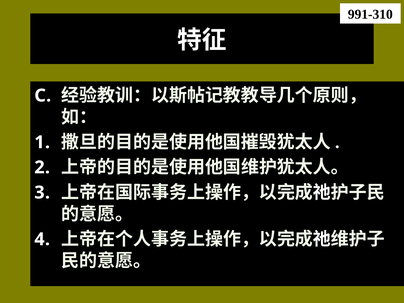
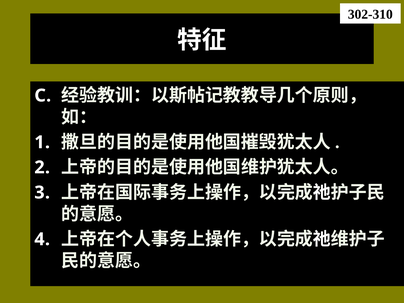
991-310: 991-310 -> 302-310 (370, 14)
